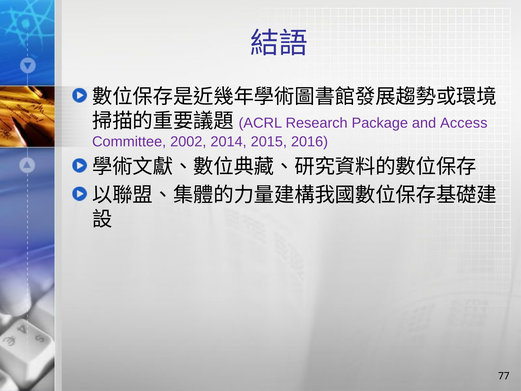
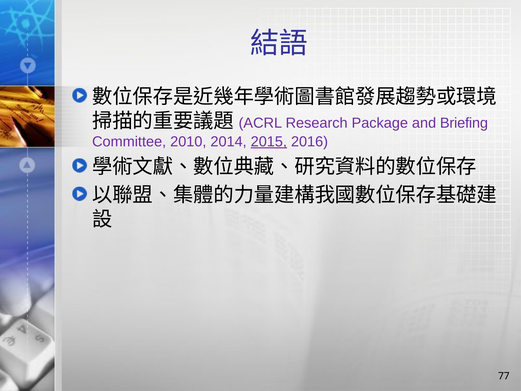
Access: Access -> Briefing (464, 123)
2002: 2002 -> 2010 (188, 141)
2015 underline: none -> present (269, 141)
